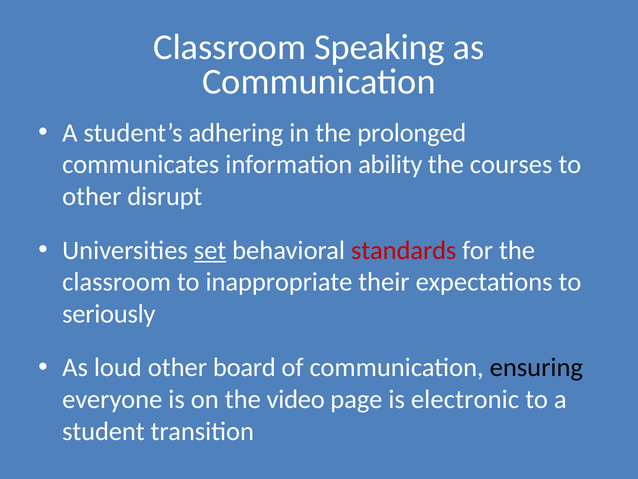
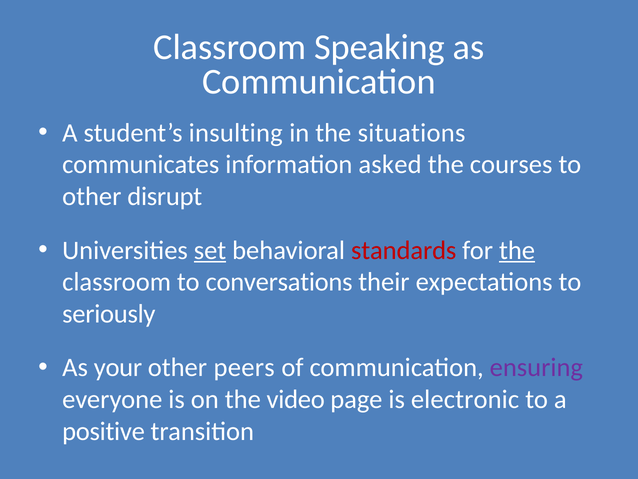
adhering: adhering -> insulting (236, 133)
prolonged: prolonged -> situations (412, 133)
ability: ability -> asked (390, 165)
the underline: none -> present (517, 250)
inappropriate: inappropriate -> conversations (279, 282)
loud: loud -> your (118, 367)
board: board -> peers (244, 367)
ensuring colour: black -> purple (536, 367)
student: student -> positive (104, 431)
